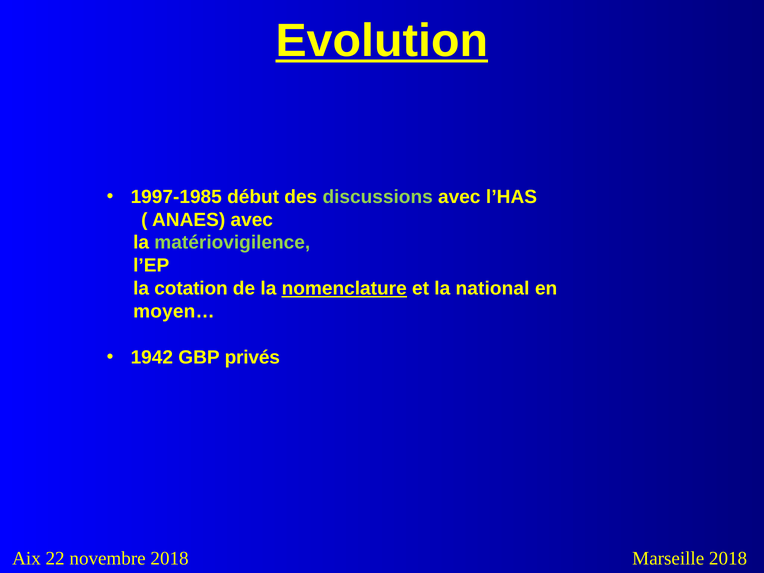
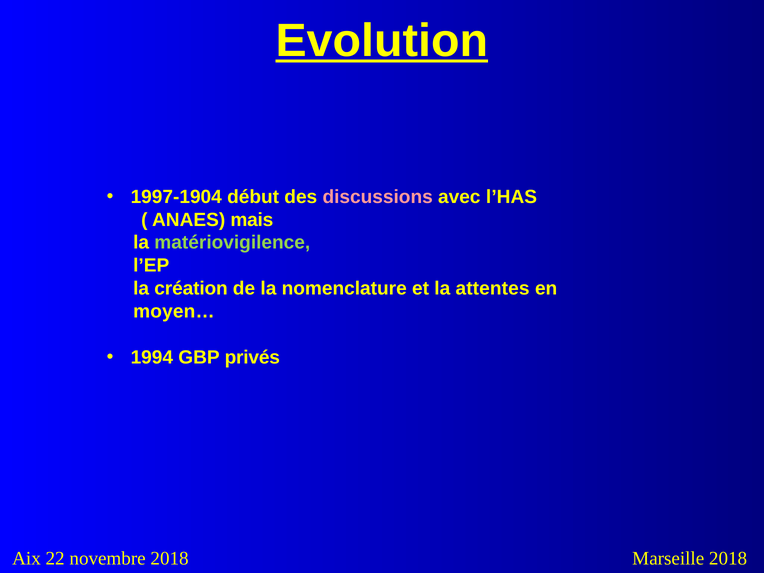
1997-1985: 1997-1985 -> 1997-1904 (176, 197)
discussions colour: light green -> pink (378, 197)
ANAES avec: avec -> mais (252, 220)
cotation: cotation -> création (191, 289)
nomenclature underline: present -> none (344, 289)
national: national -> attentes (493, 289)
1942: 1942 -> 1994 (152, 357)
